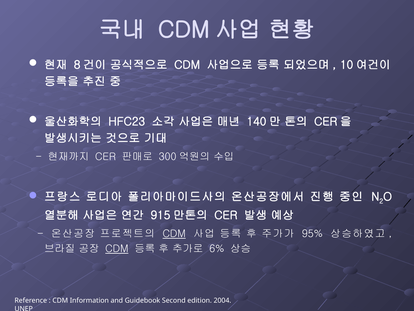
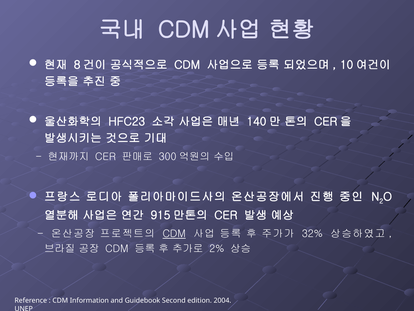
95%: 95% -> 32% (312, 234)
CDM underline: present -> none (117, 248)
6%: 6% -> 2% (217, 248)
